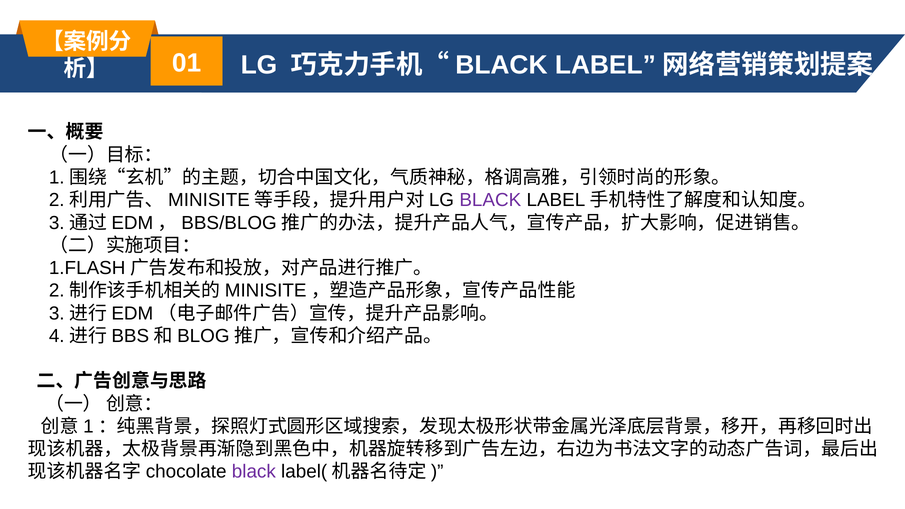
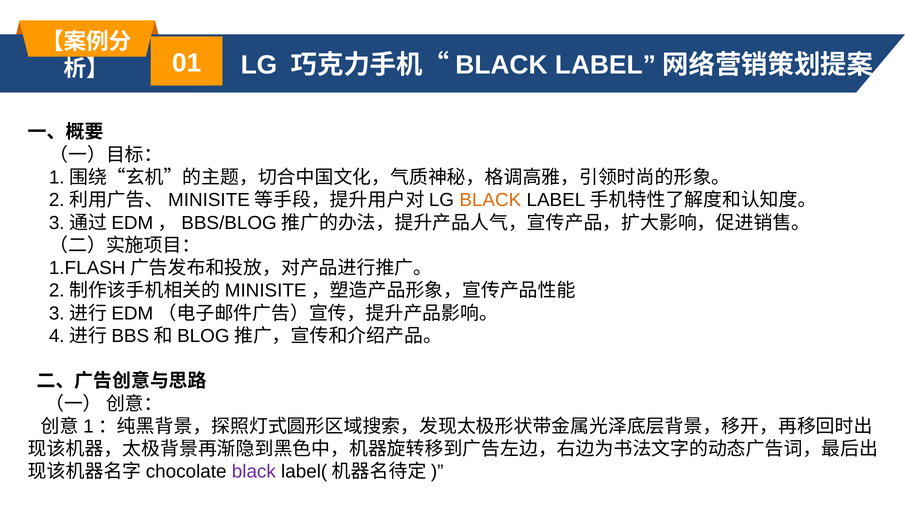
BLACK colour: purple -> orange (490, 200)
